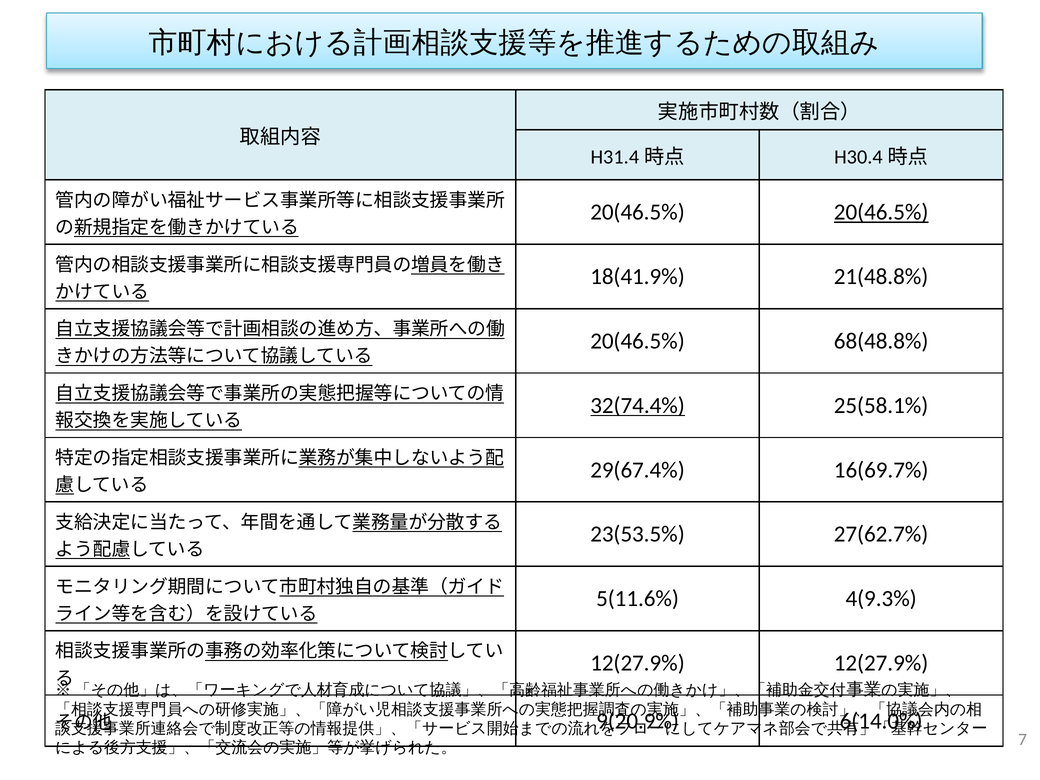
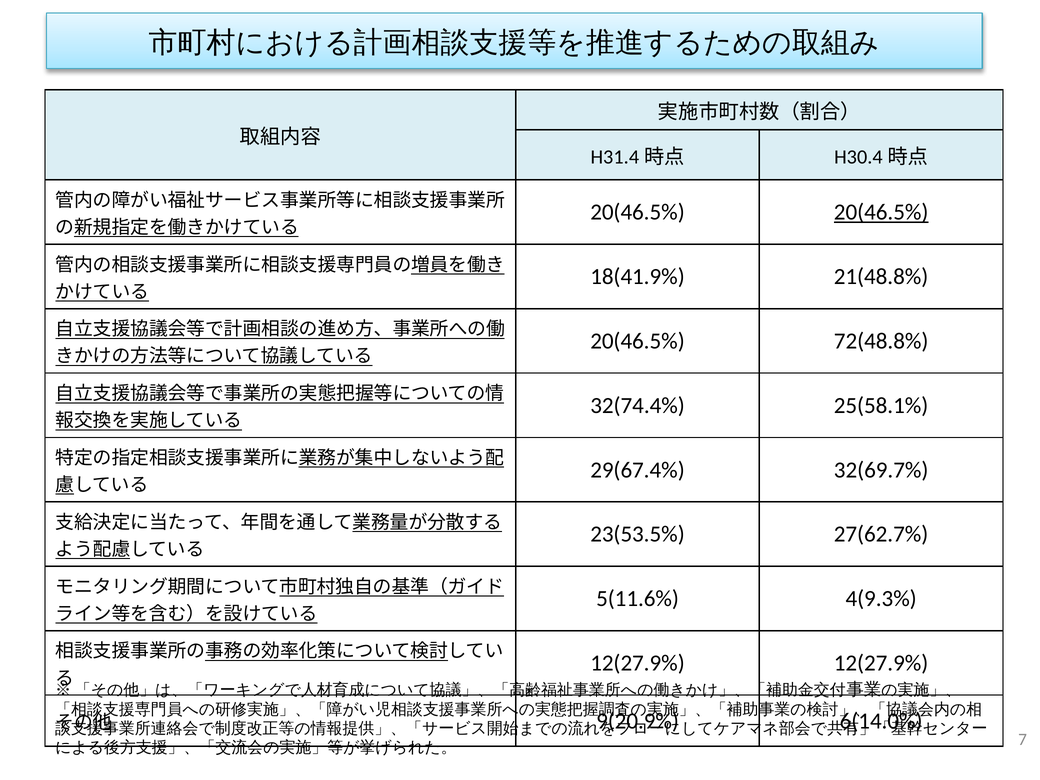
68(48.8%: 68(48.8% -> 72(48.8% (881, 341)
32(74.4% underline: present -> none (638, 406)
16(69.7%: 16(69.7% -> 32(69.7% (881, 470)
